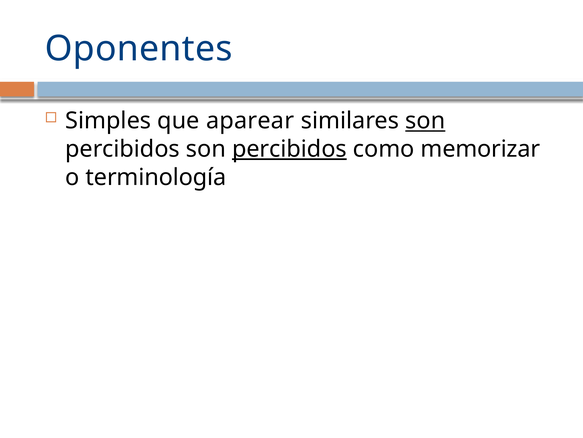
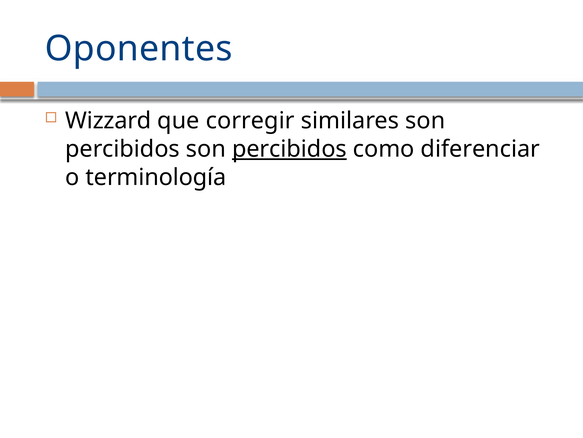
Simples: Simples -> Wizzard (108, 121)
aparear: aparear -> corregir (250, 121)
son underline: present -> none (425, 121)
memorizar: memorizar -> diferenciar (480, 149)
